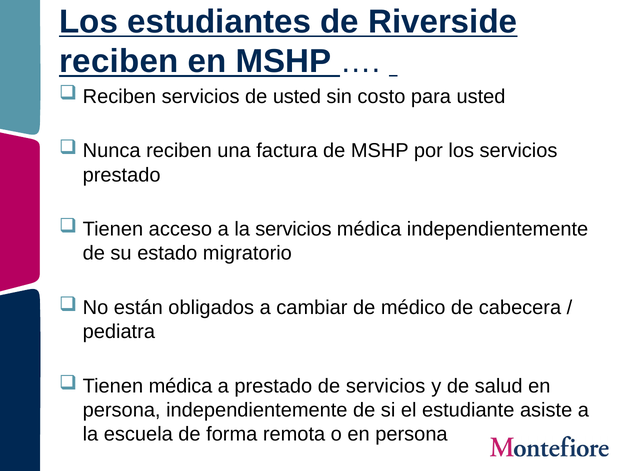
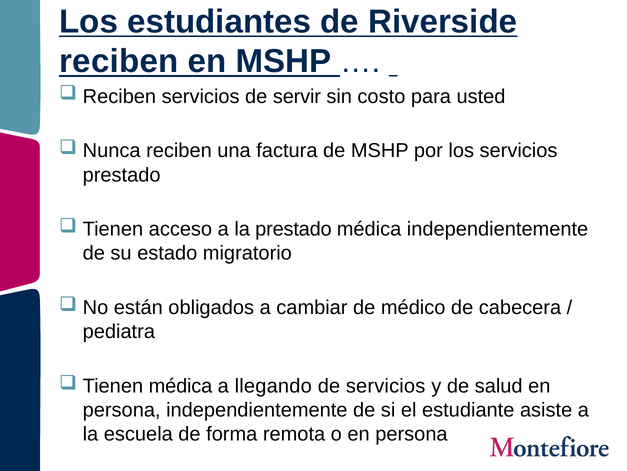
de usted: usted -> servir (297, 96)
la servicios: servicios -> prestado (293, 229)
a prestado: prestado -> llegando (273, 386)
